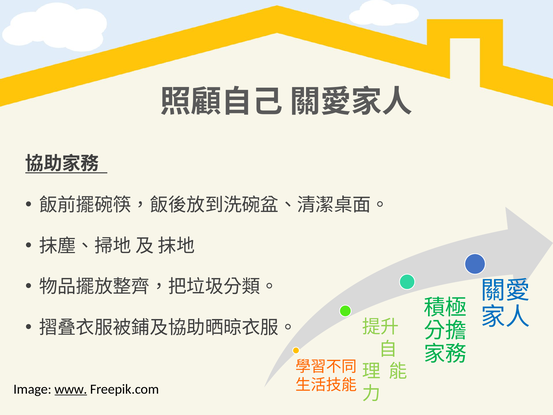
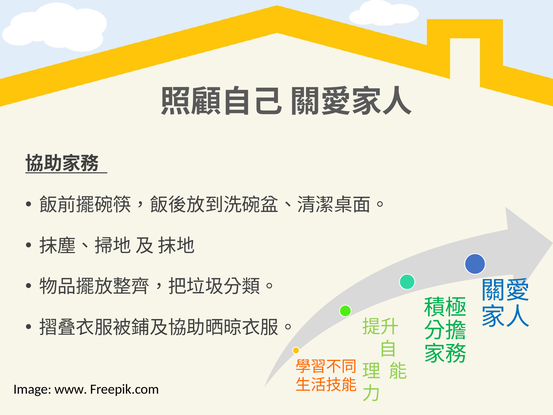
www underline: present -> none (71, 389)
